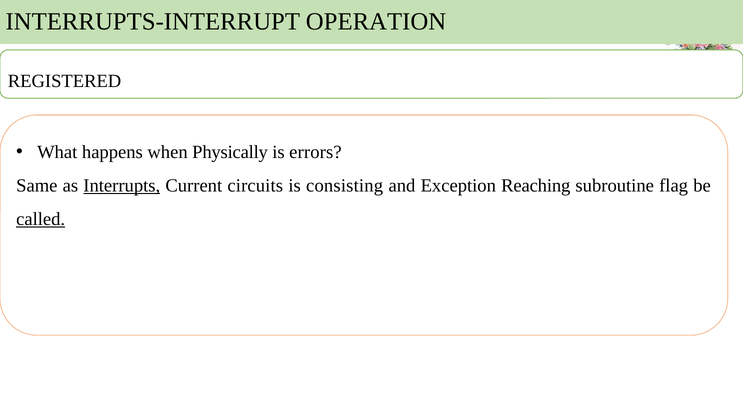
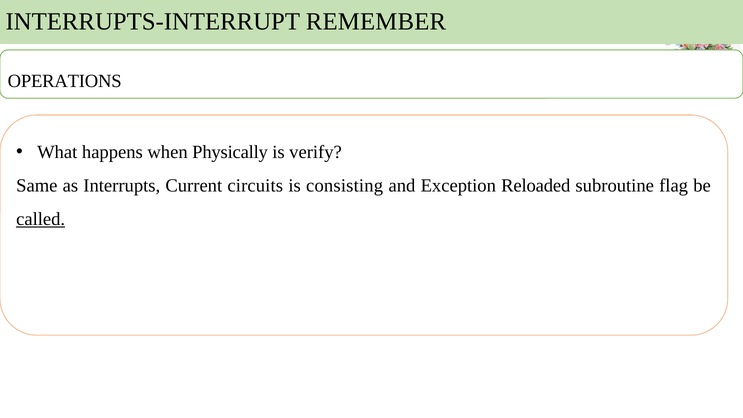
OPERATION: OPERATION -> REMEMBER (376, 22)
REGISTERED: REGISTERED -> OPERATIONS (65, 81)
errors: errors -> verify (316, 152)
Interrupts underline: present -> none (122, 186)
Reaching: Reaching -> Reloaded (536, 186)
